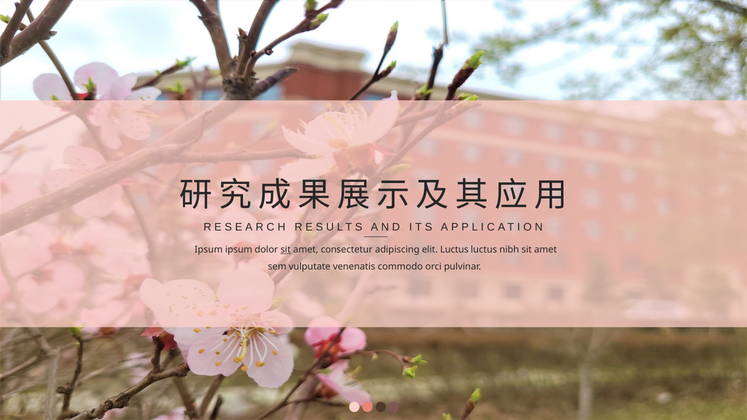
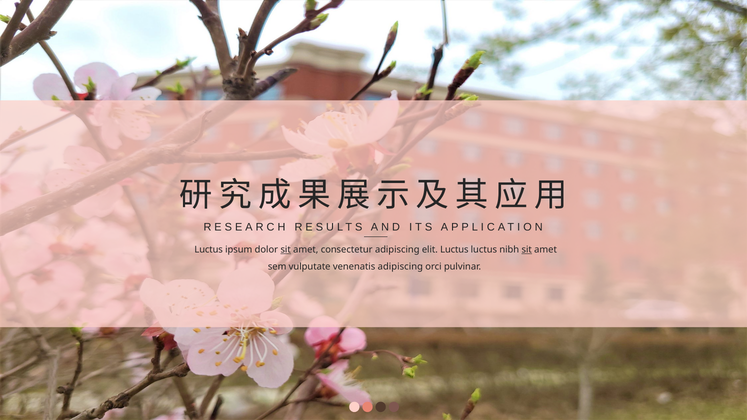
Ipsum: Ipsum -> Luctus (209, 250)
sit underline: none -> present (527, 250)
venenatis commodo: commodo -> adipiscing (400, 267)
